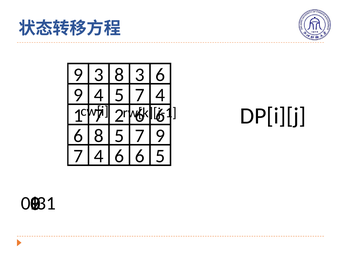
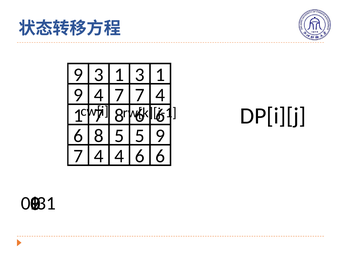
9 3 8: 8 -> 1 (119, 75)
6: 6 -> 1 (160, 75)
4 5: 5 -> 7 (119, 95)
2: 2 -> 8 (119, 116)
8 5 7: 7 -> 5 (140, 136)
4 6: 6 -> 4 (119, 157)
5: 5 -> 6 (160, 157)
